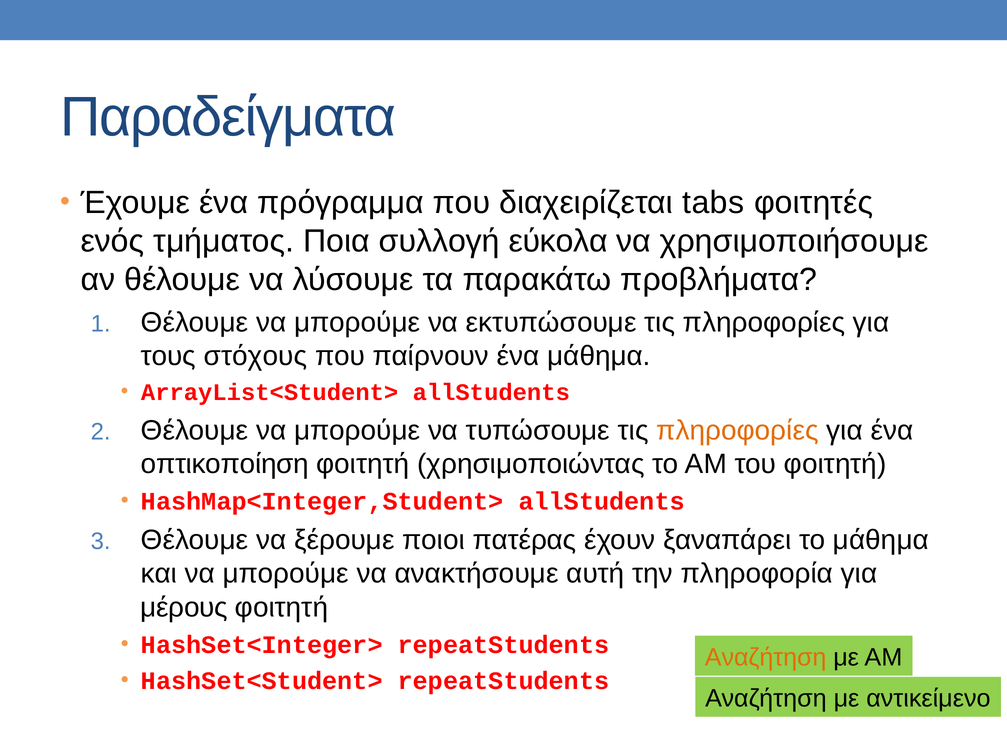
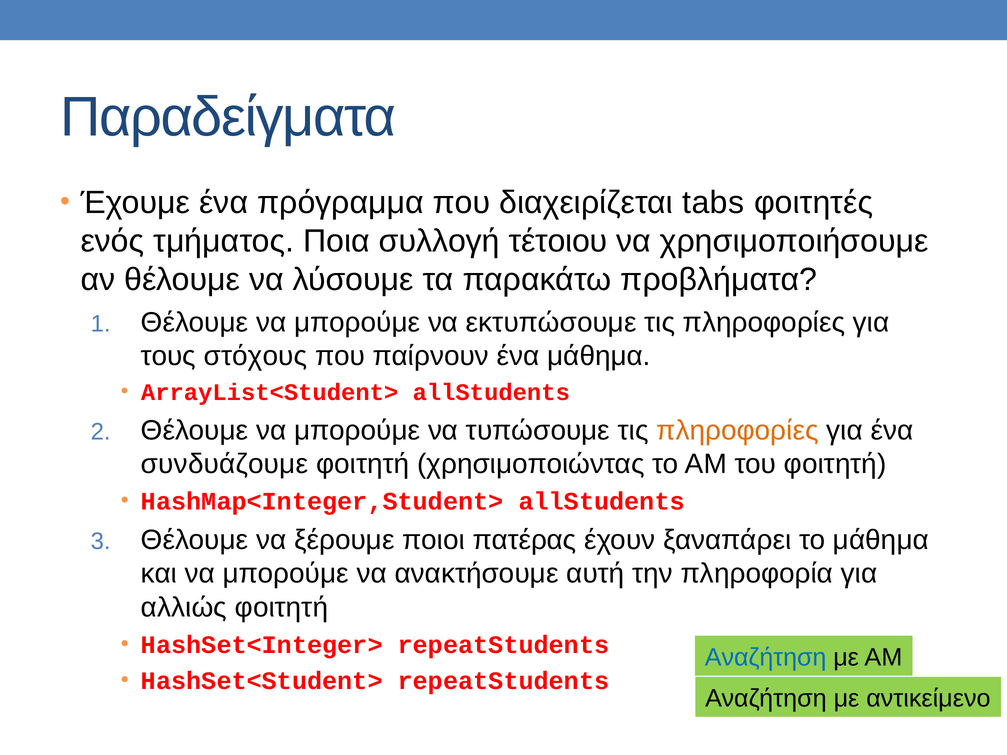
εύκολα: εύκολα -> τέτοιου (558, 241)
οπτικοποίηση: οπτικοποίηση -> συνδυάζουμε (225, 464)
μέρους: μέρους -> αλλιώς (184, 608)
Αναζήτηση colour: orange -> blue (766, 658)
